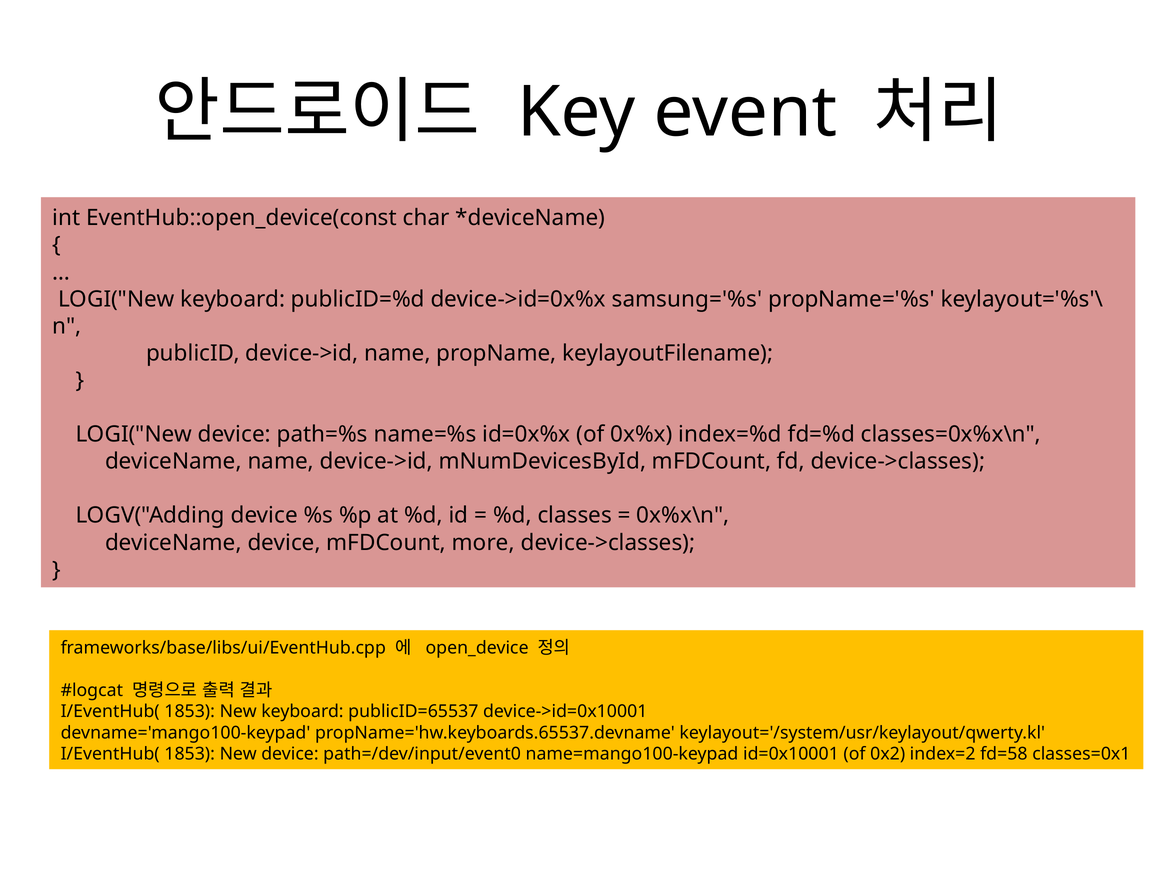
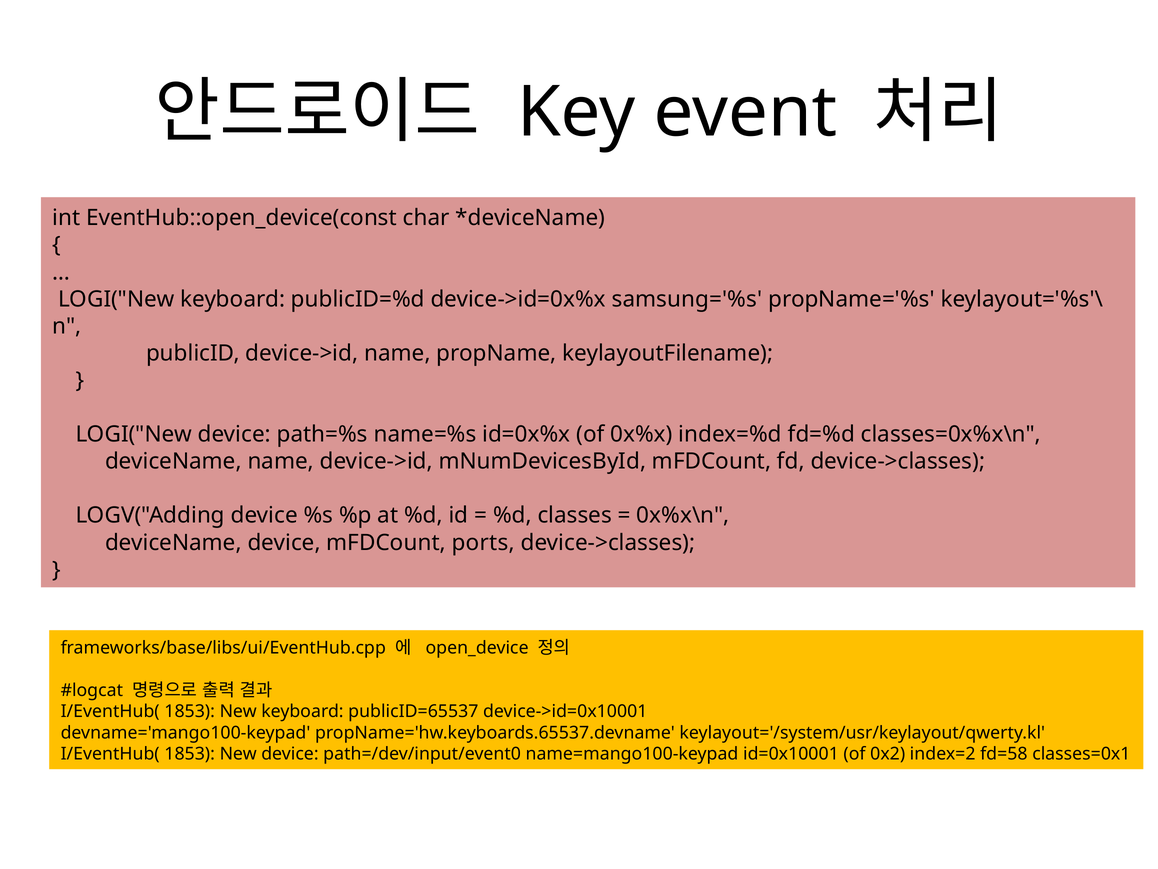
more: more -> ports (483, 542)
